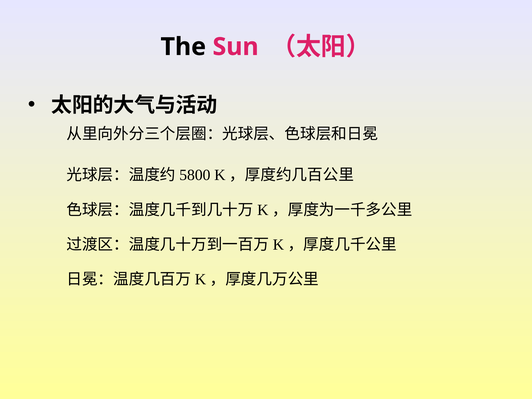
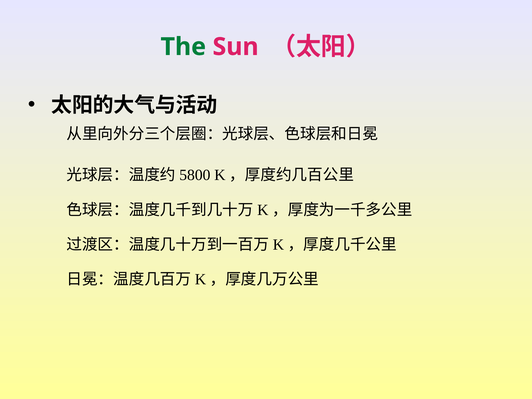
The colour: black -> green (183, 47)
